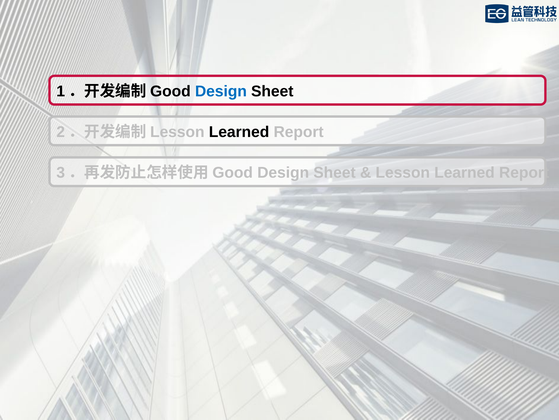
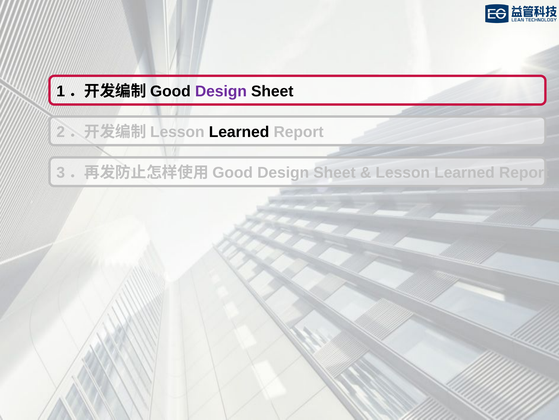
Design colour: blue -> purple (221, 91)
